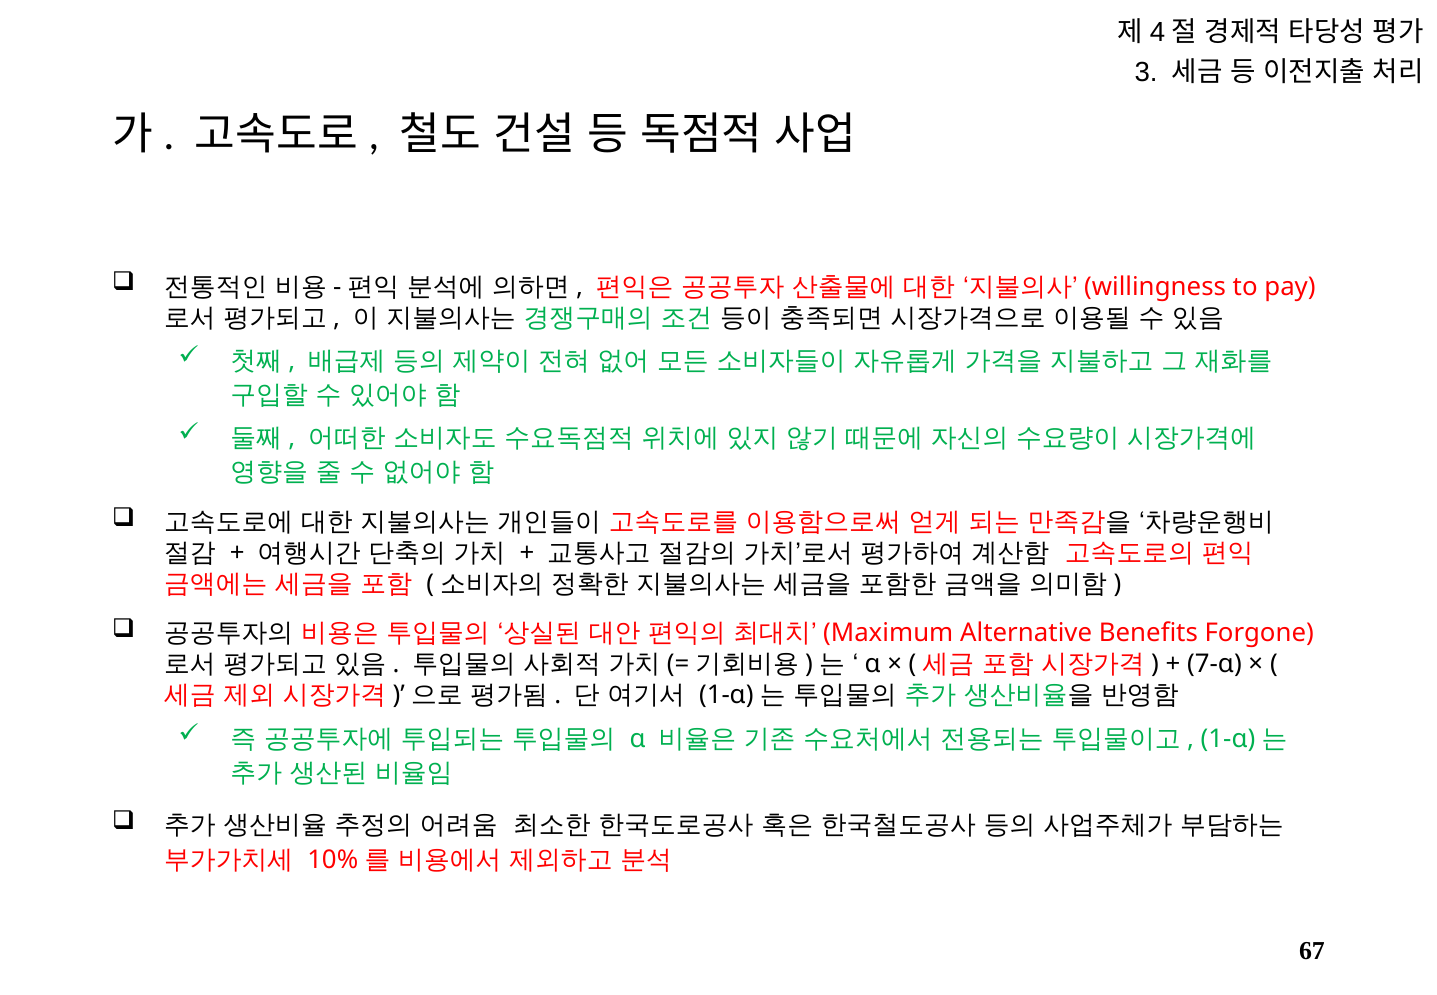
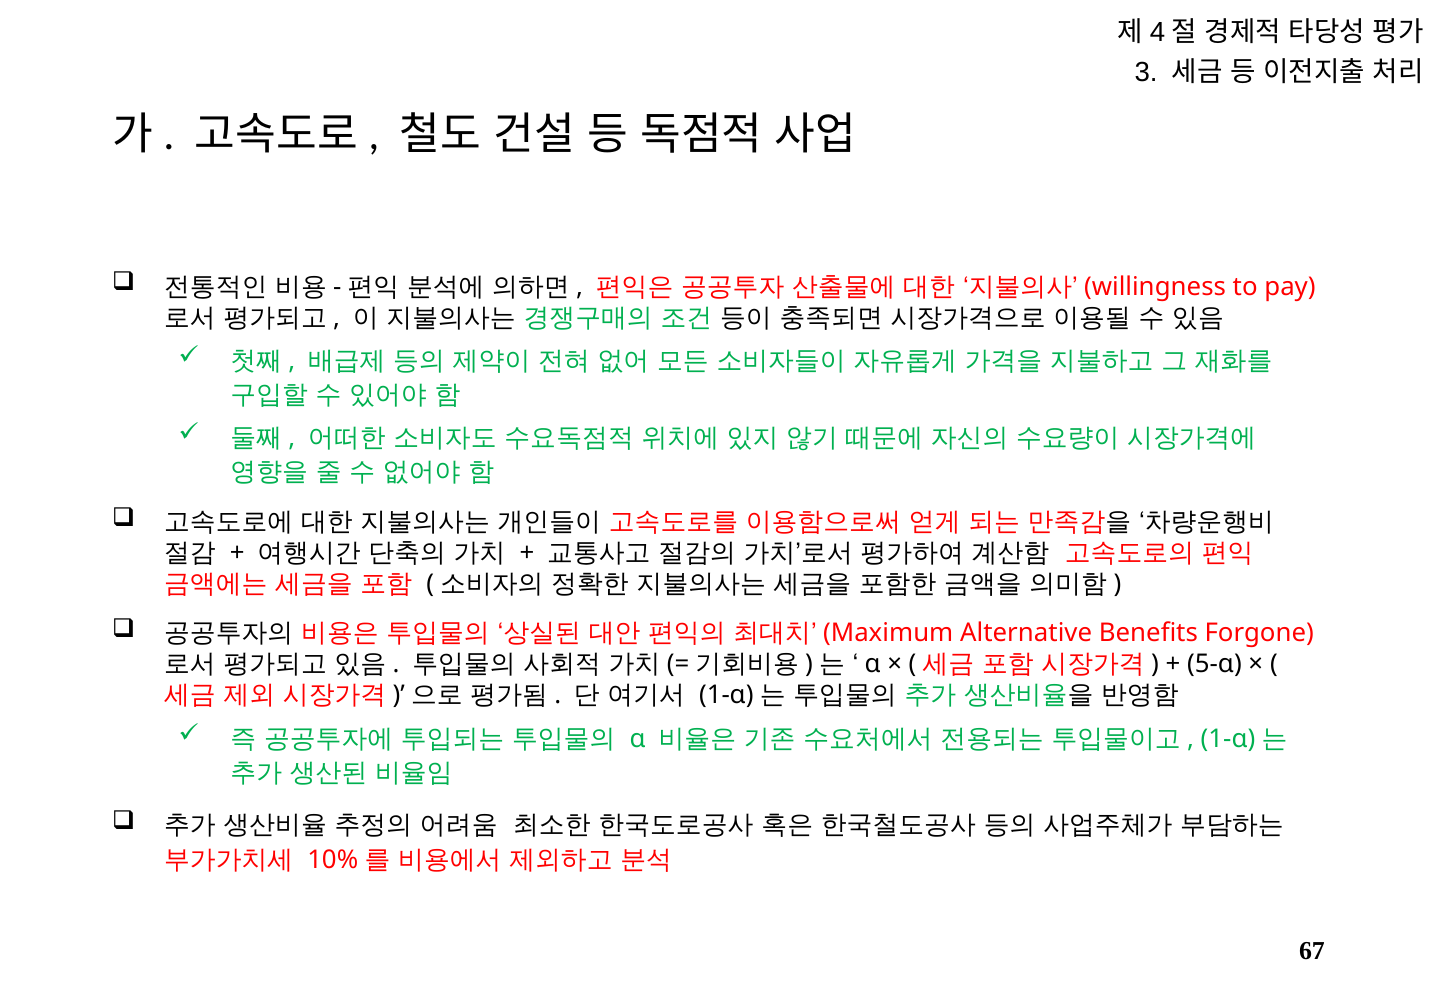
7-α: 7-α -> 5-α (1214, 664)
